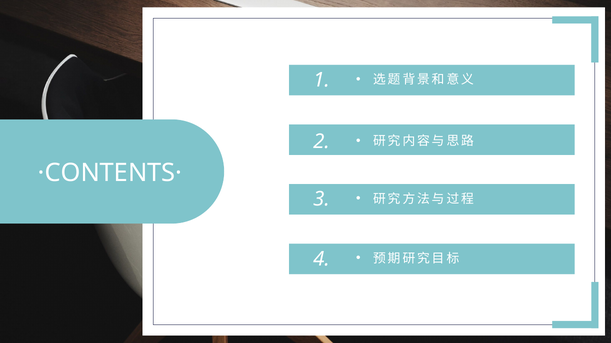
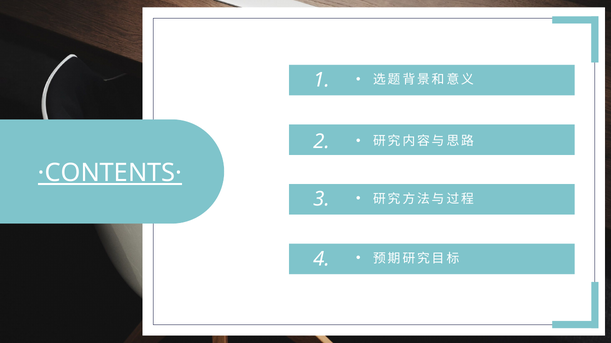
·CONTENTS· underline: none -> present (110, 173)
